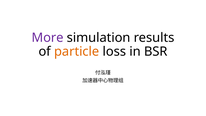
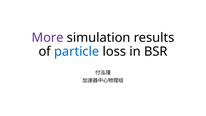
particle colour: orange -> blue (77, 51)
